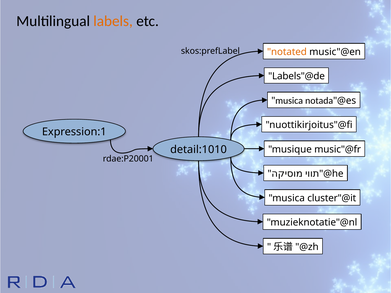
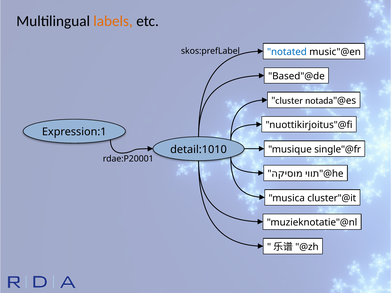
notated colour: orange -> blue (287, 52)
Labels"@de: Labels"@de -> Based"@de (296, 76)
musica: musica -> cluster (289, 101)
music"@fr: music"@fr -> single"@fr (338, 149)
